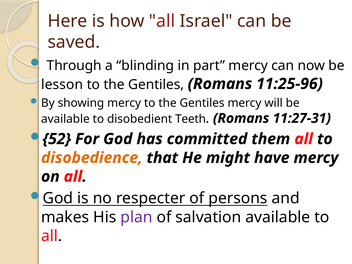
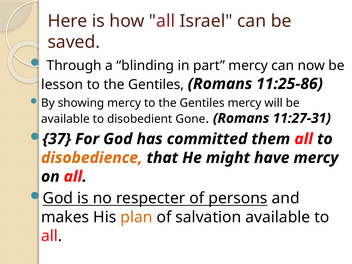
11:25-96: 11:25-96 -> 11:25-86 (290, 84)
Teeth: Teeth -> Gone (190, 119)
52: 52 -> 37 (57, 139)
plan colour: purple -> orange (136, 217)
